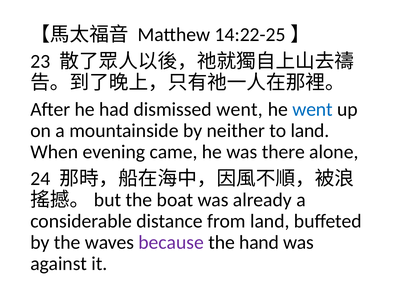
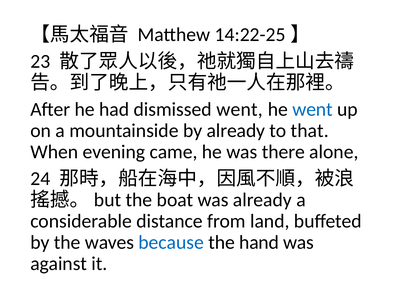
by neither: neither -> already (236, 131)
to land: land -> that (310, 131)
because colour: purple -> blue (171, 242)
